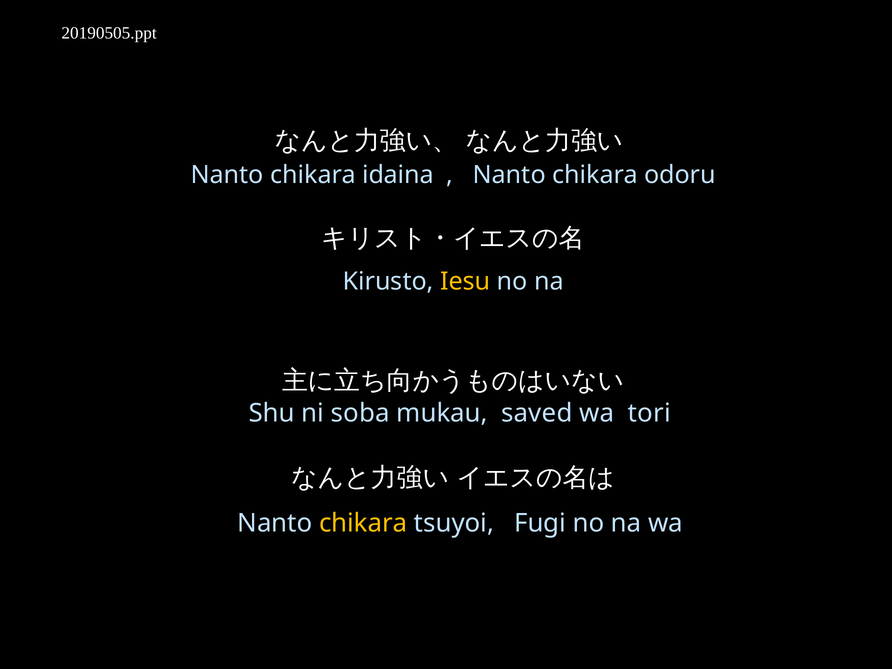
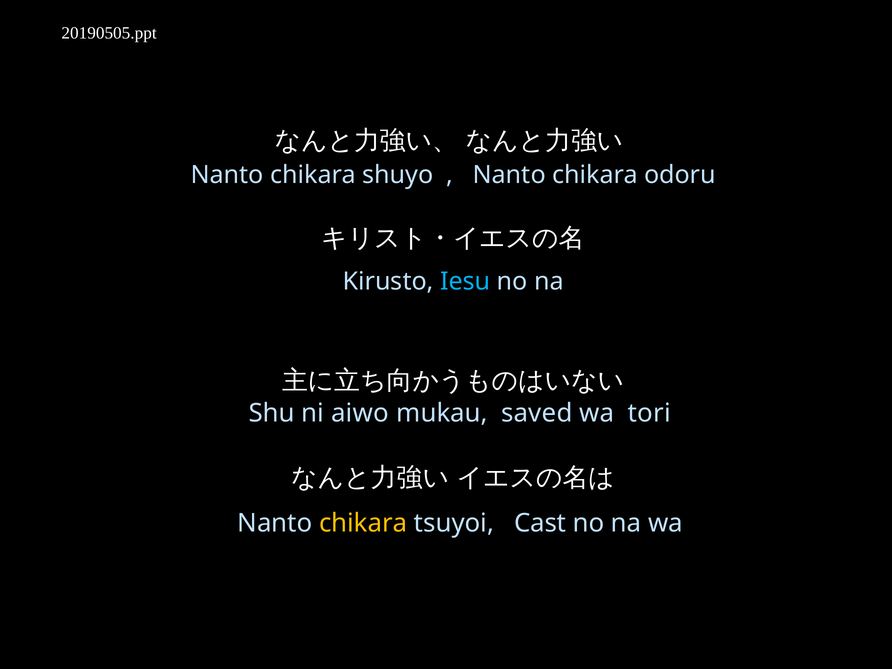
idaina: idaina -> shuyo (398, 175)
Iesu colour: yellow -> light blue (465, 282)
soba: soba -> aiwo (360, 413)
Fugi: Fugi -> Cast (540, 523)
